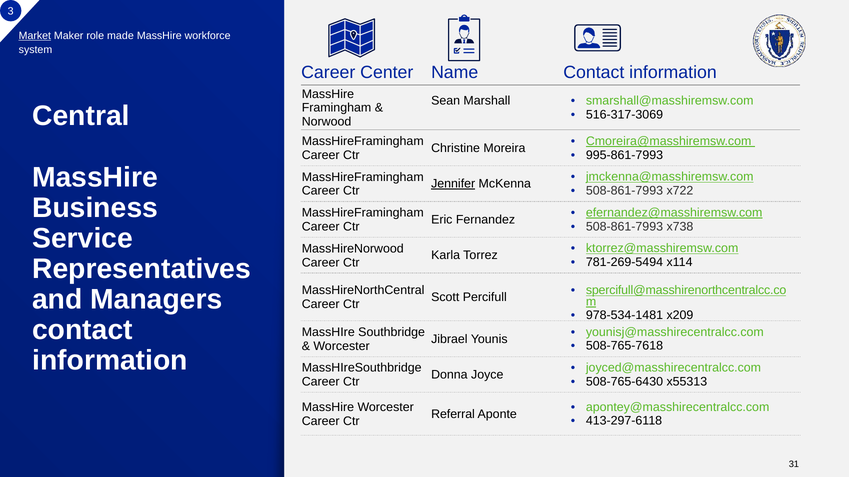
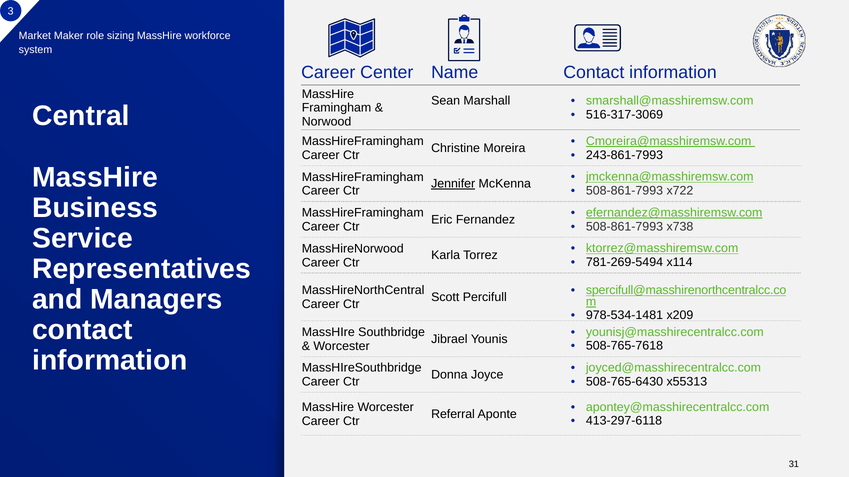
Market underline: present -> none (35, 36)
made: made -> sizing (120, 36)
995-861-7993: 995-861-7993 -> 243-861-7993 (624, 155)
